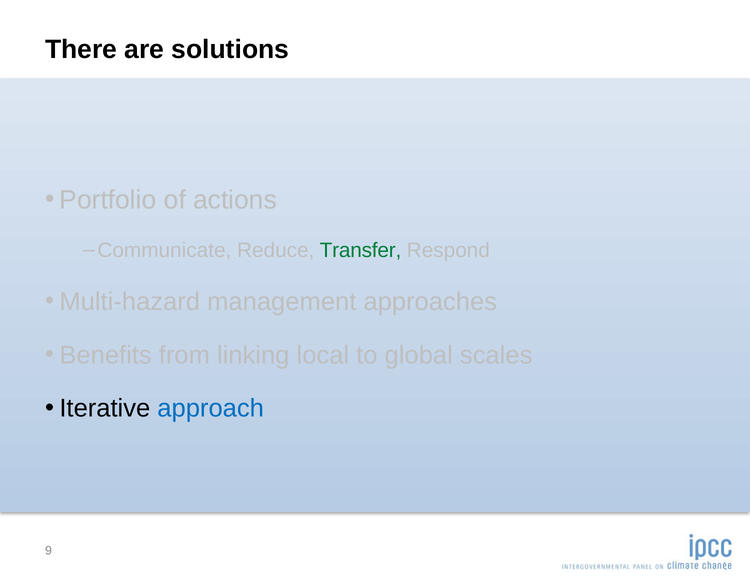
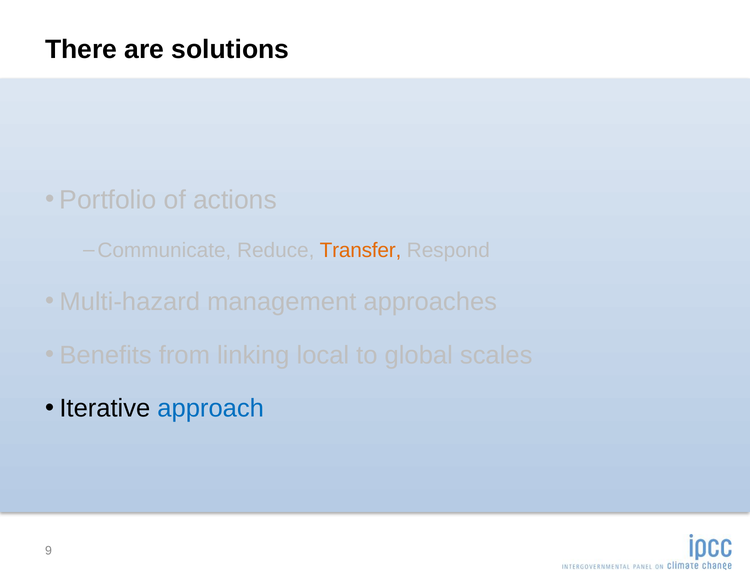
Transfer colour: green -> orange (360, 250)
